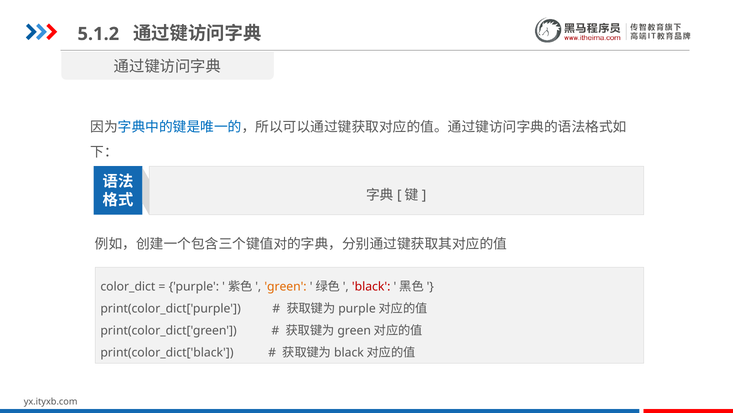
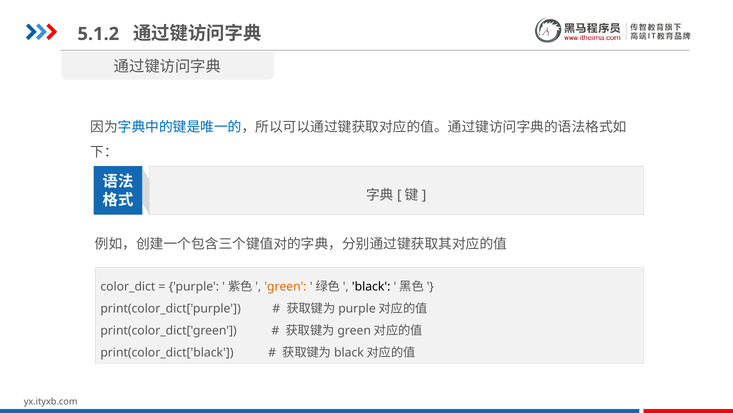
black colour: red -> black (371, 286)
